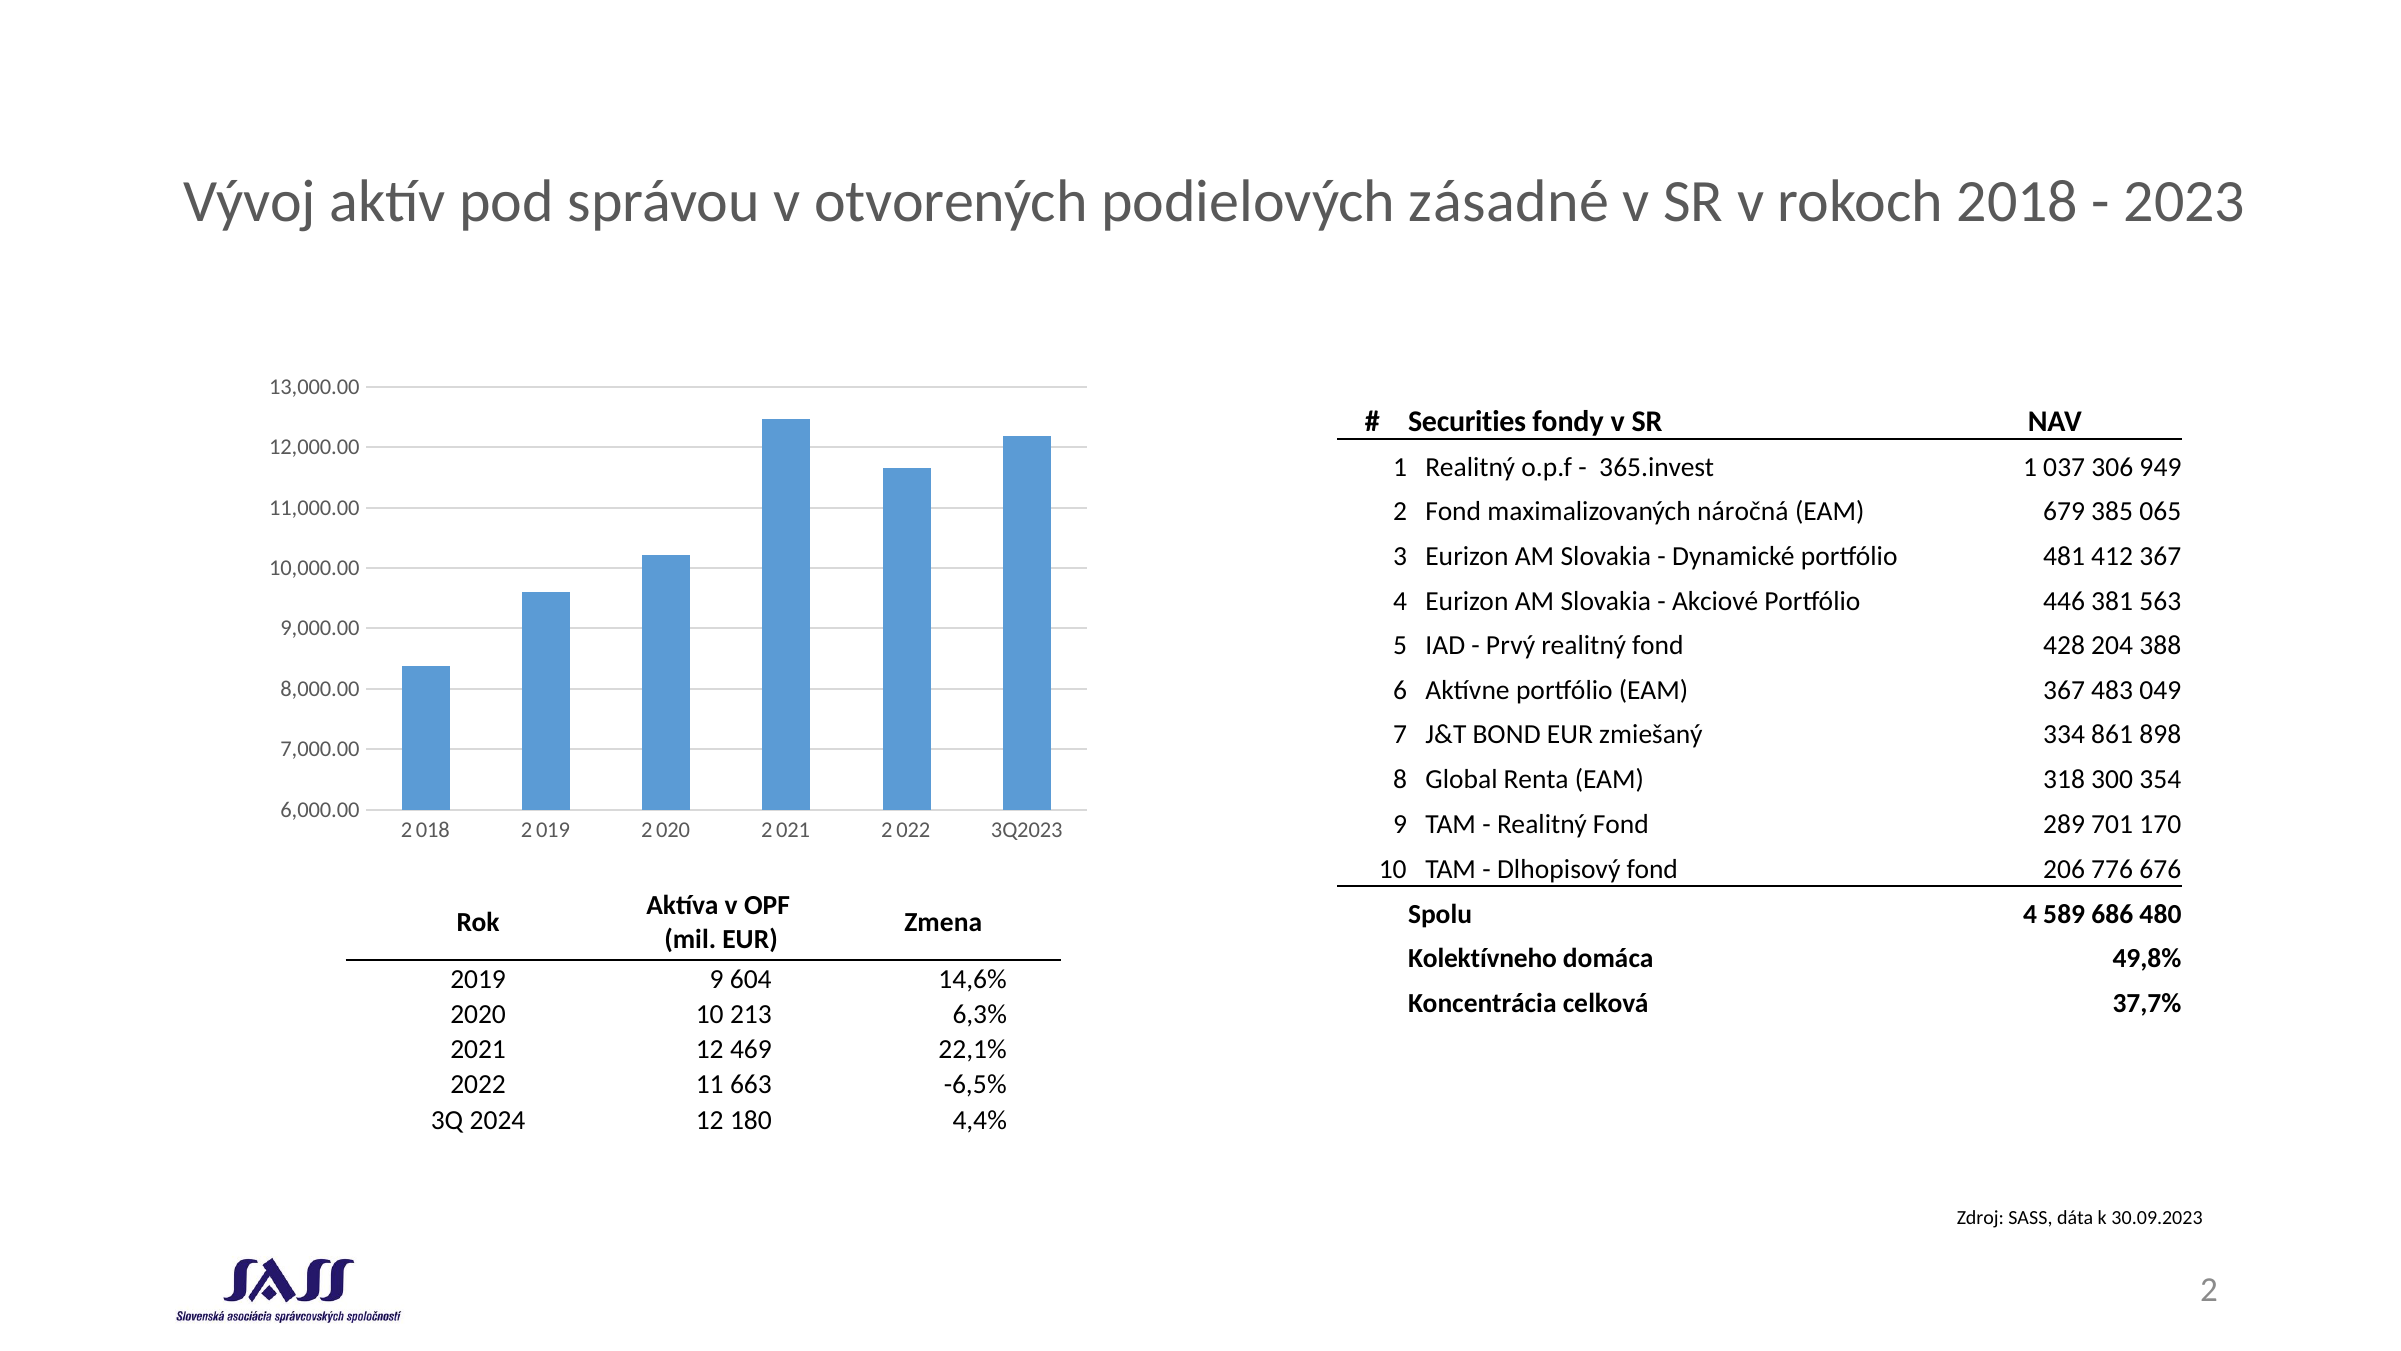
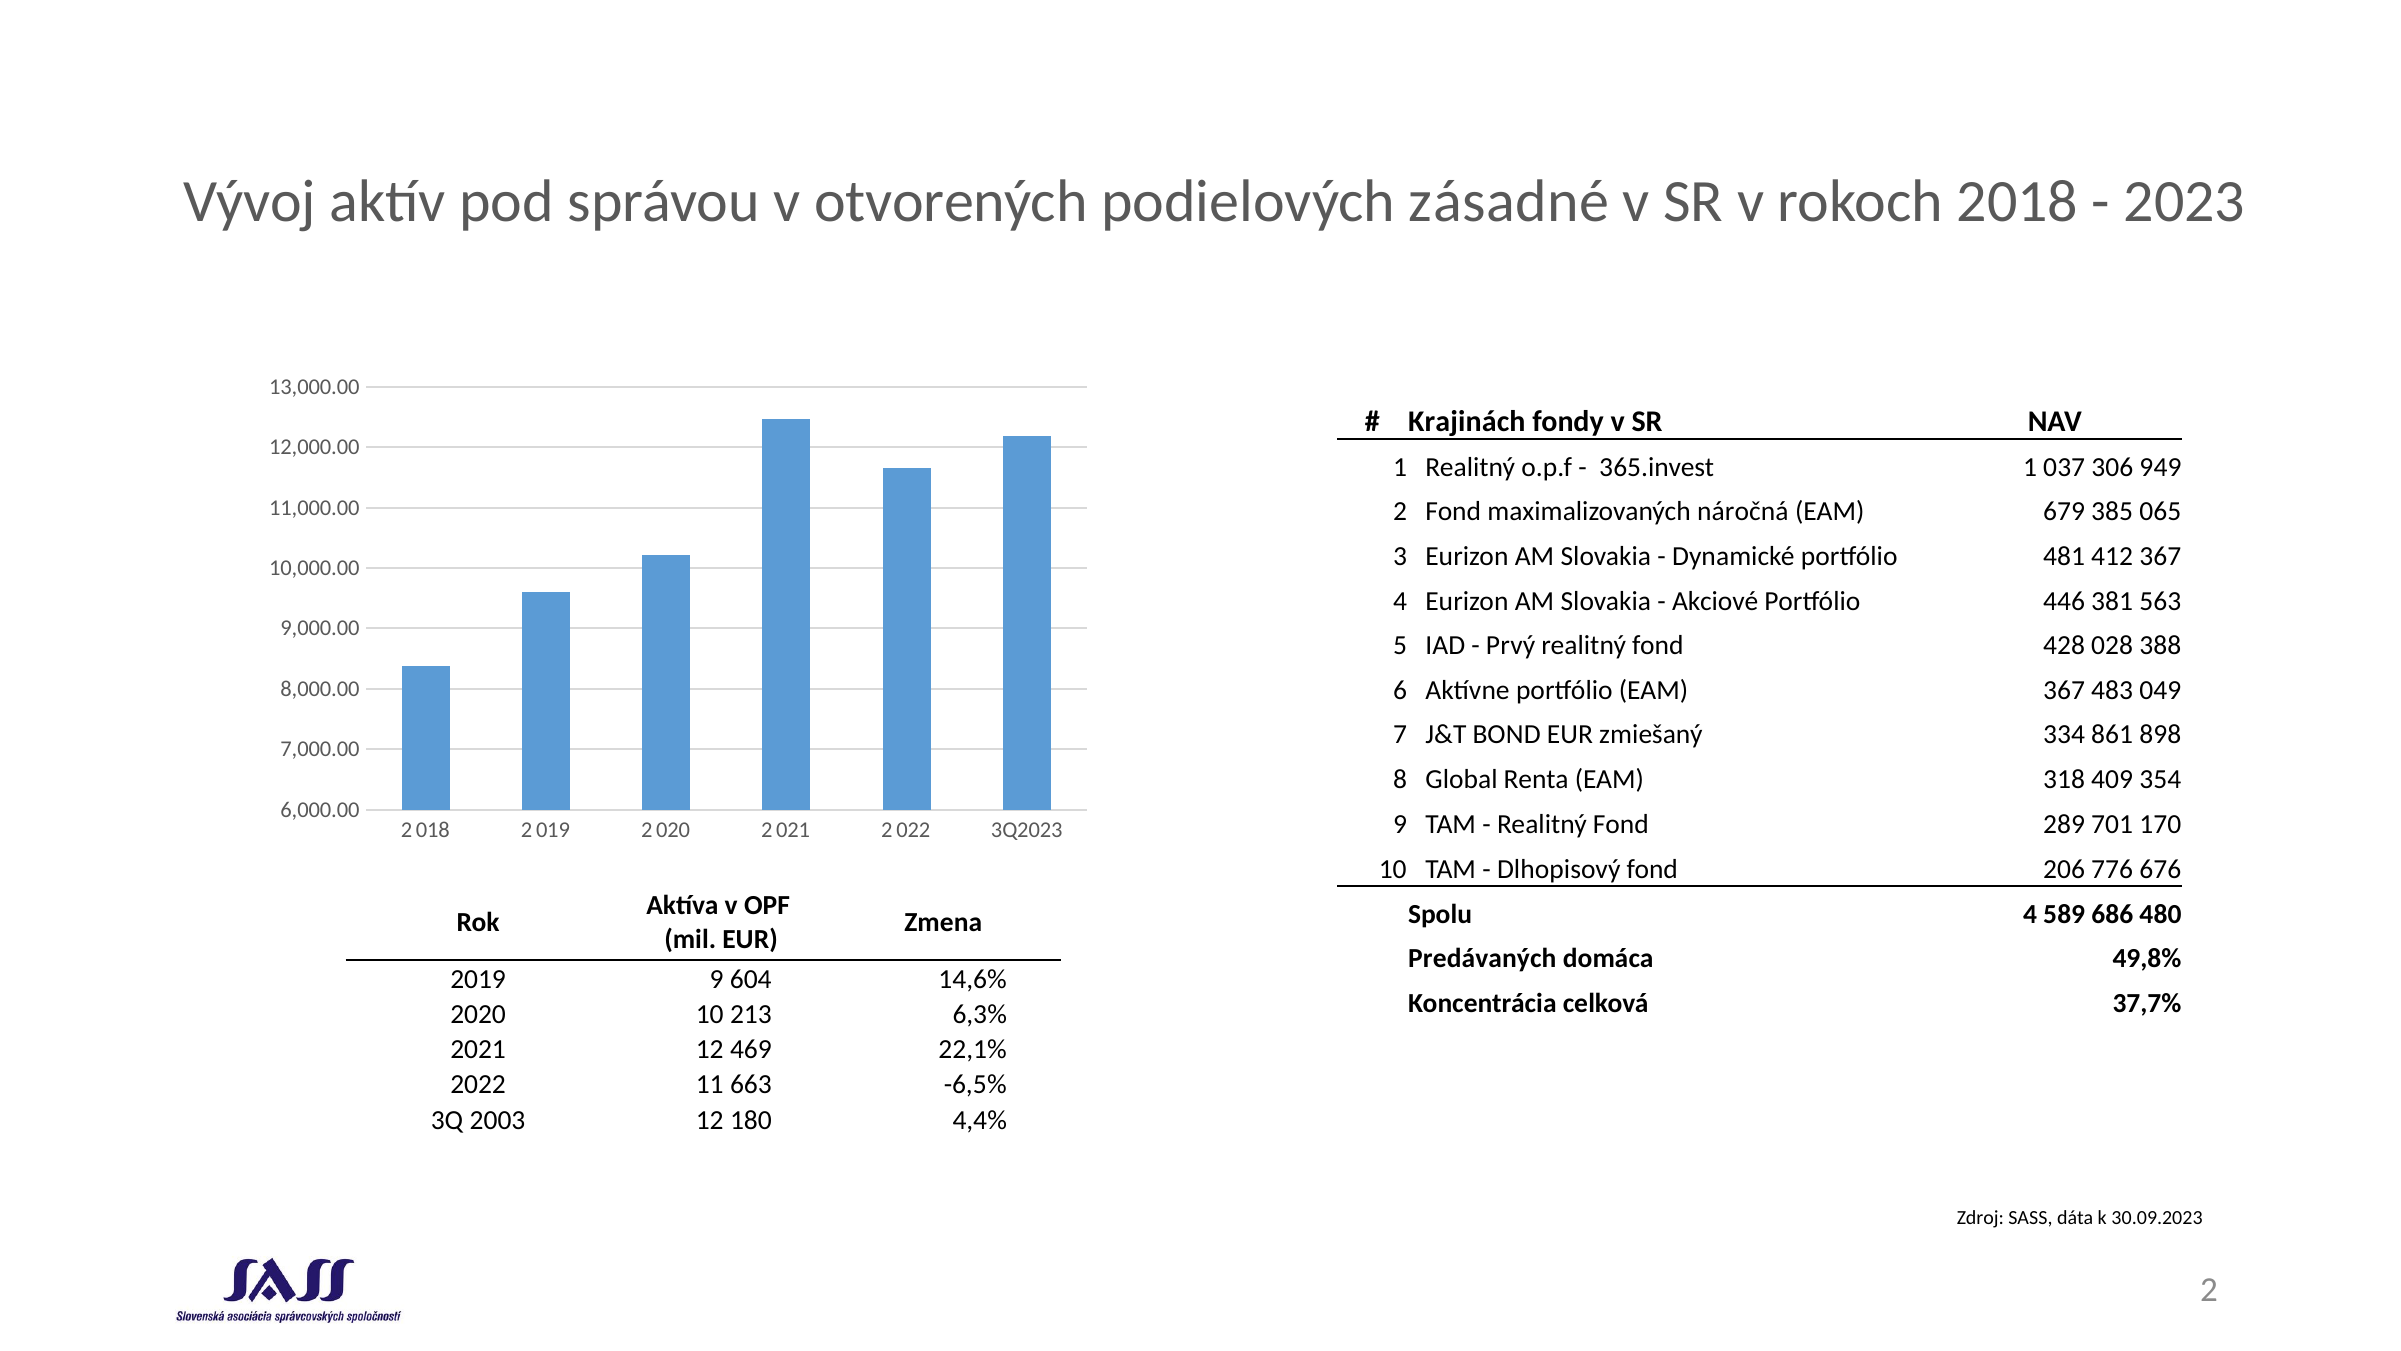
Securities: Securities -> Krajinách (1467, 421)
204: 204 -> 028 (2112, 645)
300: 300 -> 409 (2112, 779)
Kolektívneho: Kolektívneho -> Predávaných (1482, 958)
2024: 2024 -> 2003 (497, 1120)
